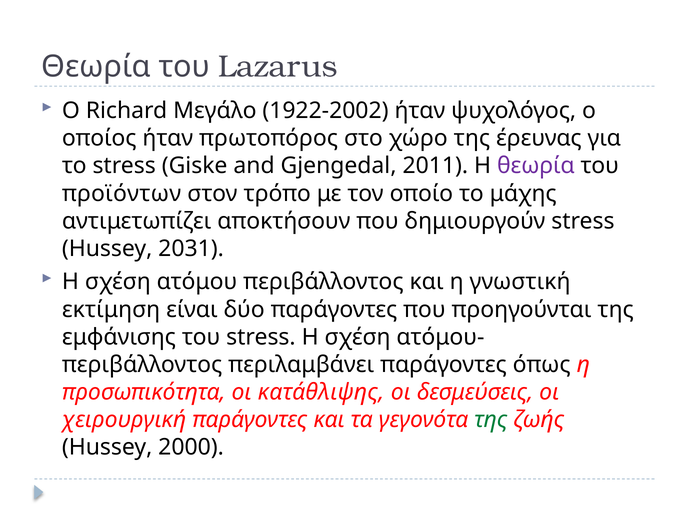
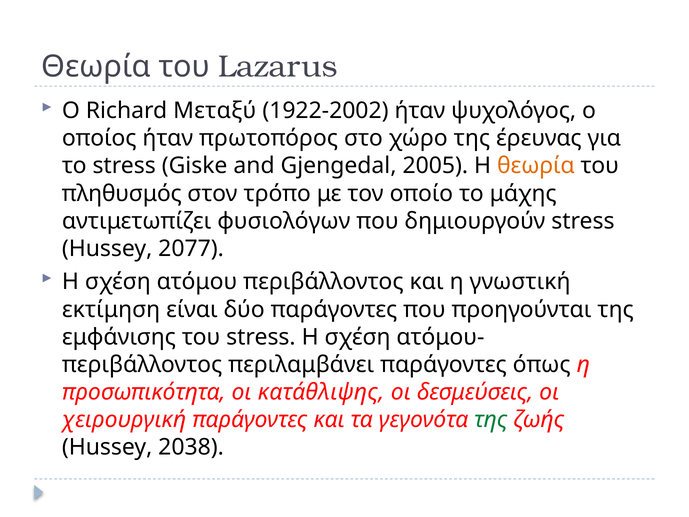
Μεγάλο: Μεγάλο -> Μεταξύ (215, 111)
2011: 2011 -> 2005 (435, 166)
θεωρία colour: purple -> orange (536, 166)
προϊόντων: προϊόντων -> πληθυσμός (122, 193)
αποκτήσουν: αποκτήσουν -> φυσιολόγων (284, 221)
2031: 2031 -> 2077 (191, 248)
2000: 2000 -> 2038 (191, 447)
